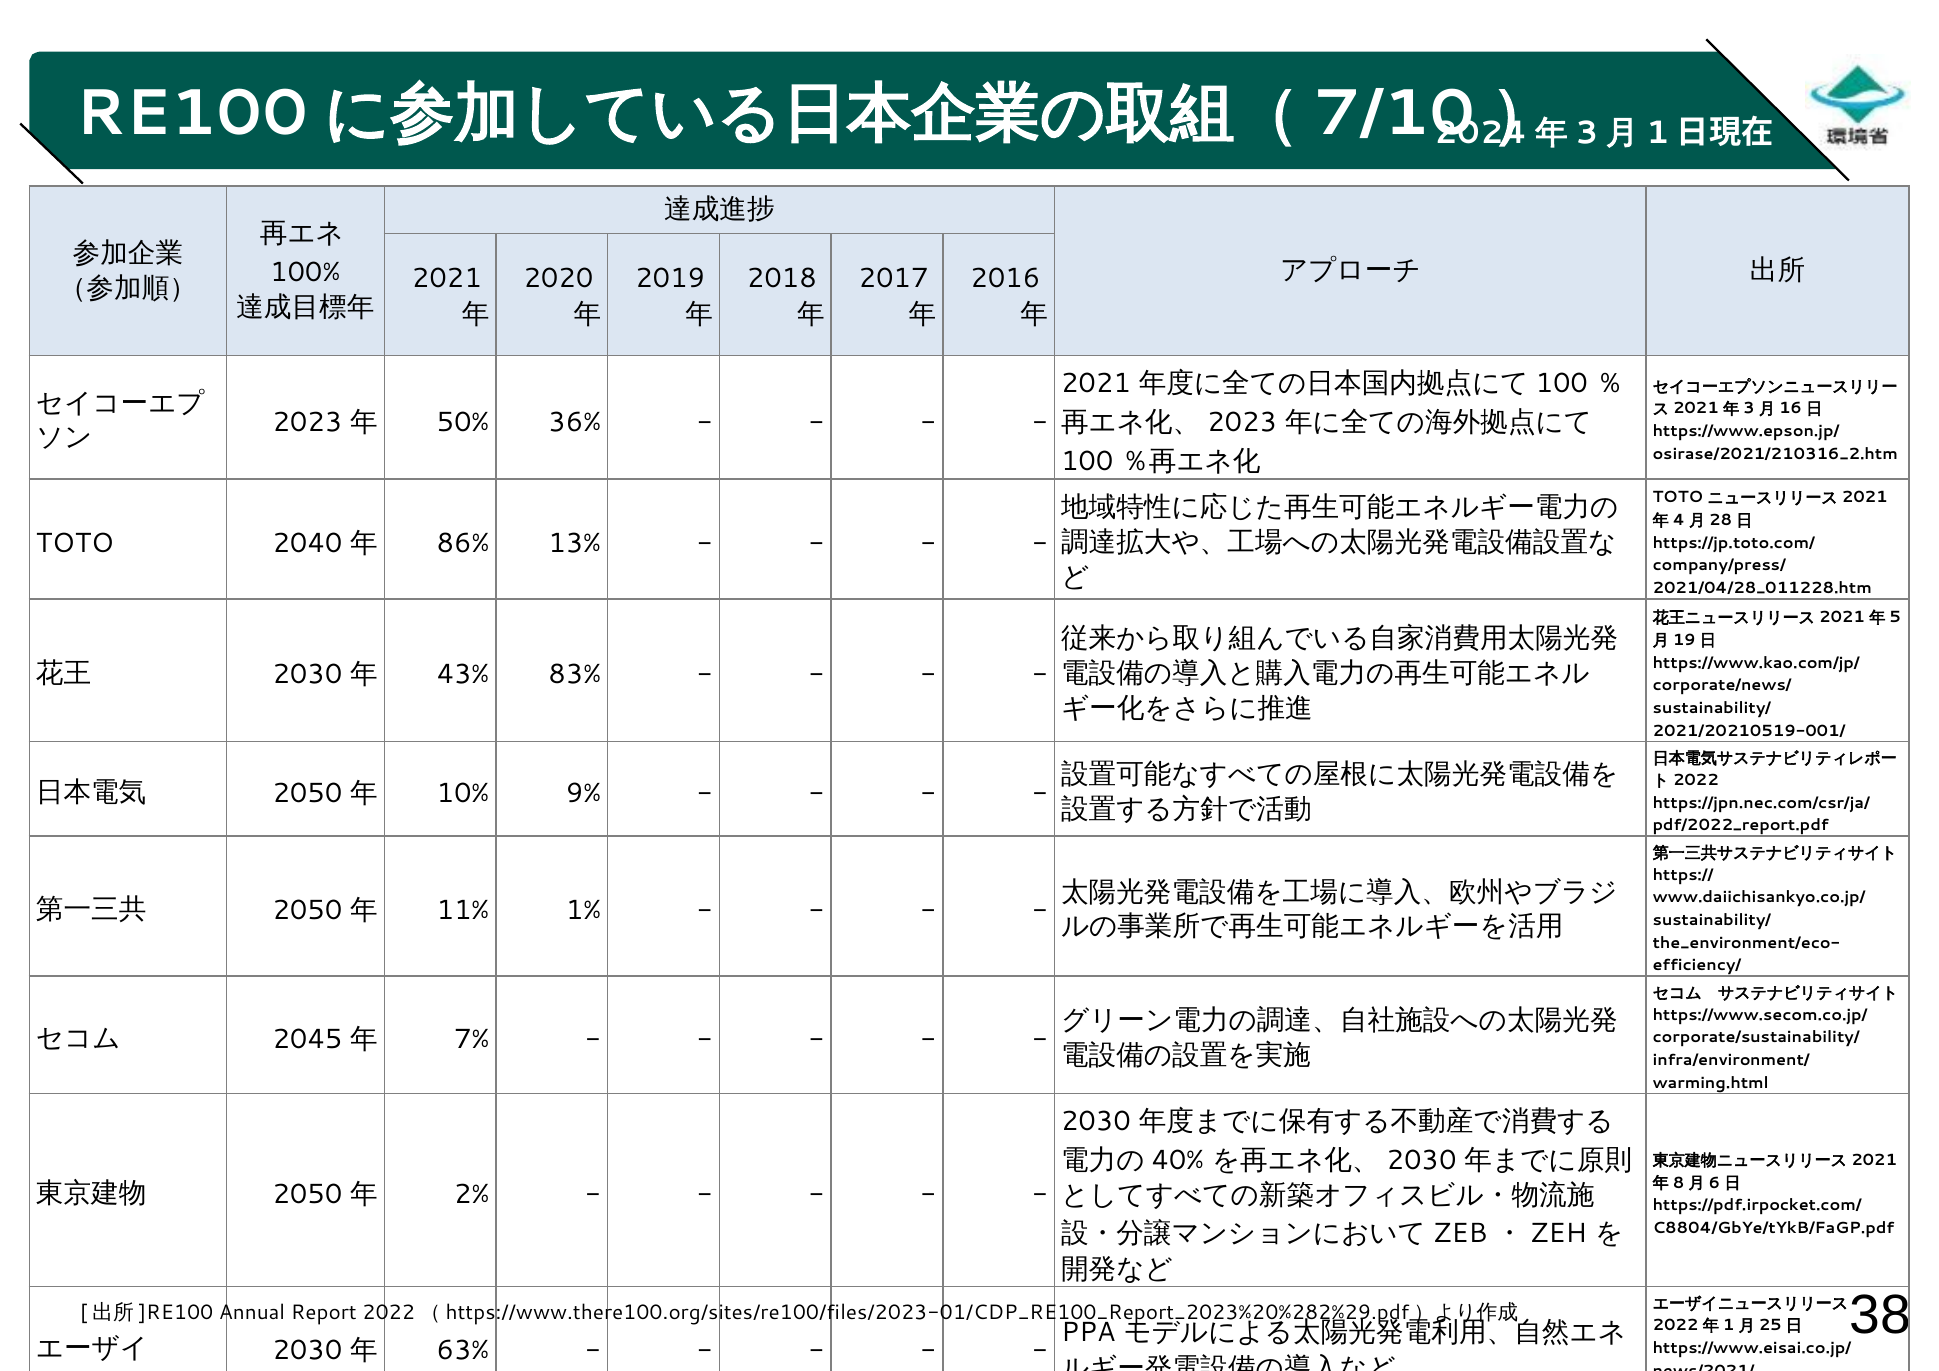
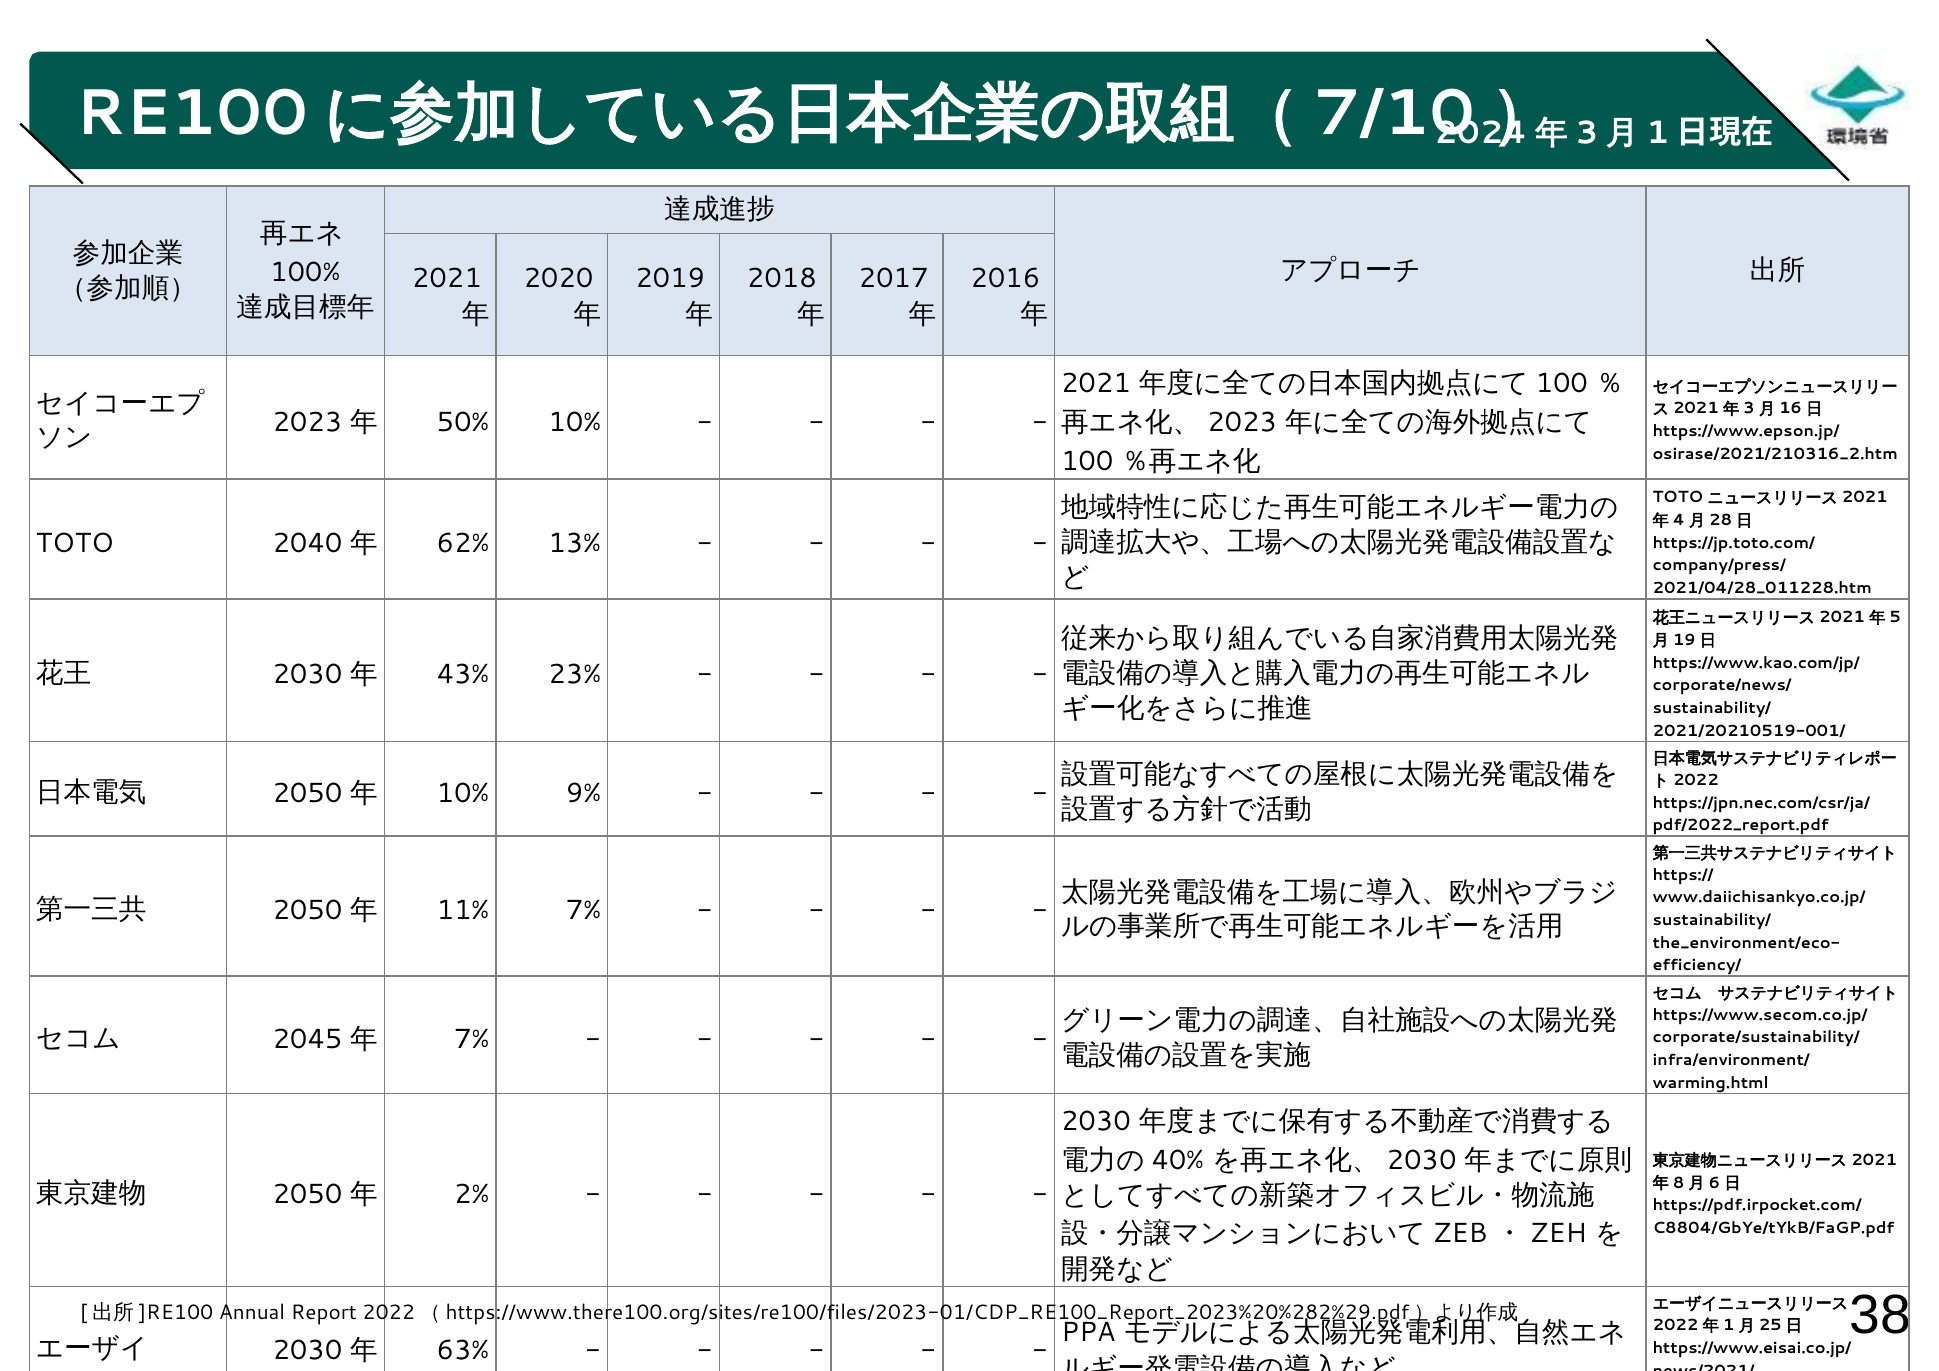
50% 36%: 36% -> 10% (575, 422)
86%: 86% -> 62% (463, 544)
83%: 83% -> 23% (575, 675)
11% 1%: 1% -> 7% (584, 911)
